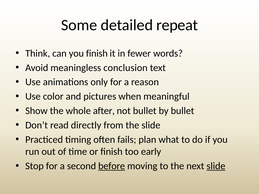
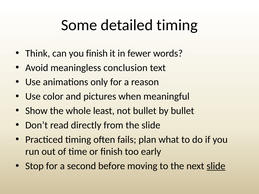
detailed repeat: repeat -> timing (177, 25)
after: after -> least (104, 111)
before underline: present -> none (112, 166)
